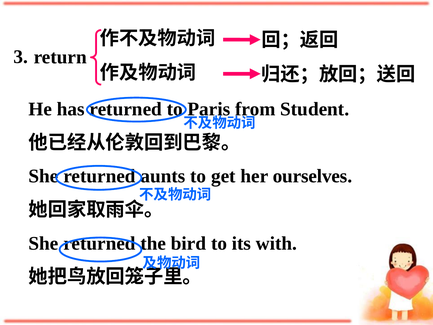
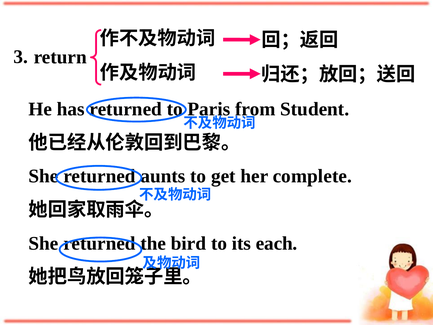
ourselves: ourselves -> complete (312, 176)
with: with -> each (277, 243)
